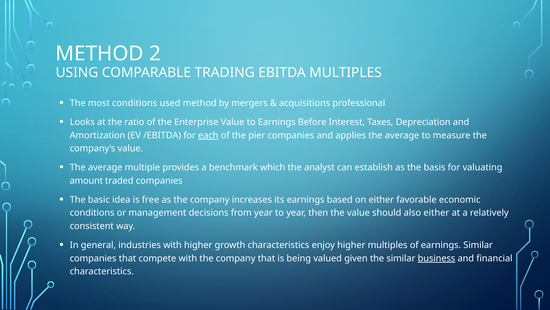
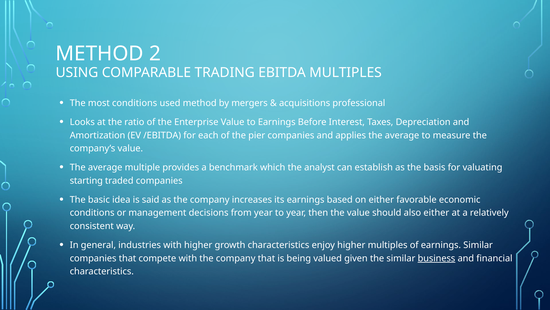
each underline: present -> none (208, 135)
amount: amount -> starting (86, 180)
free: free -> said (151, 199)
